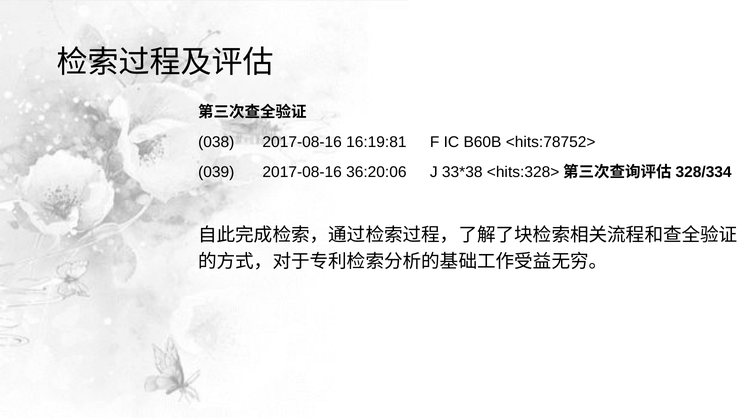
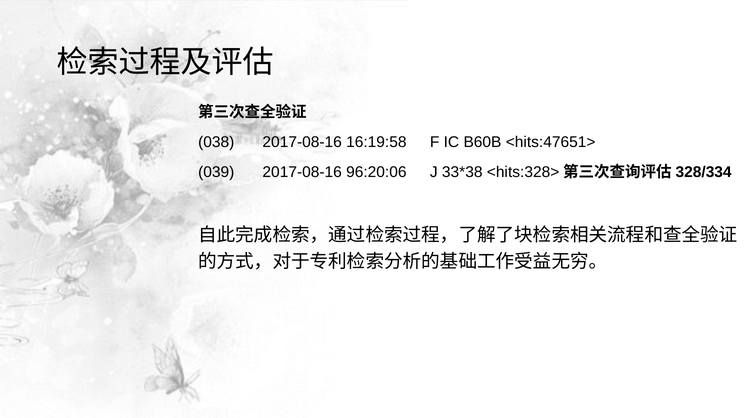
16:19:81: 16:19:81 -> 16:19:58 (376, 142)
<hits:78752>: <hits:78752> -> <hits:47651> (551, 142)
36:20:06: 36:20:06 -> 96:20:06 (376, 172)
